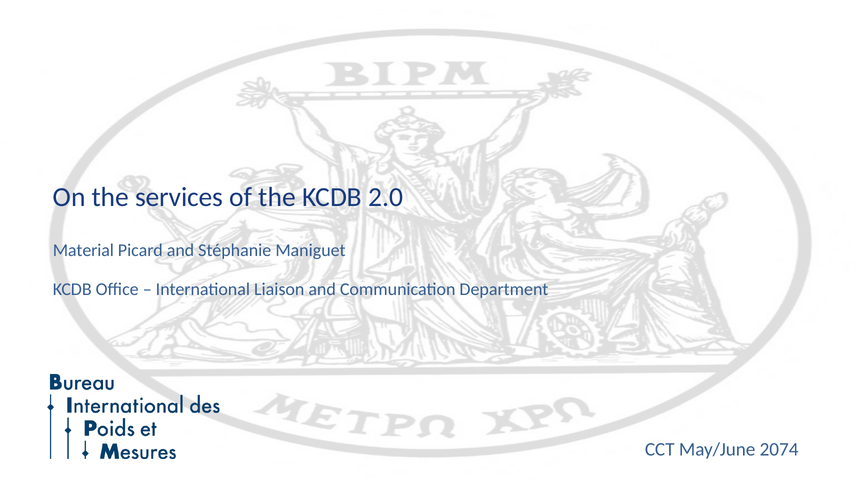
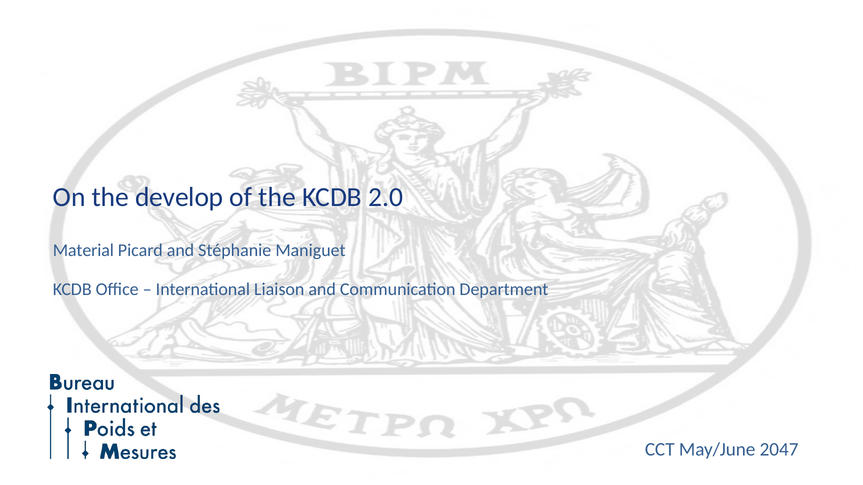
services: services -> develop (179, 198)
2074: 2074 -> 2047 (779, 450)
